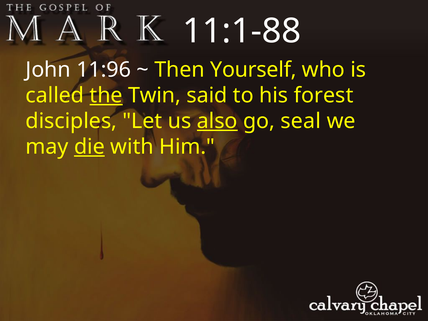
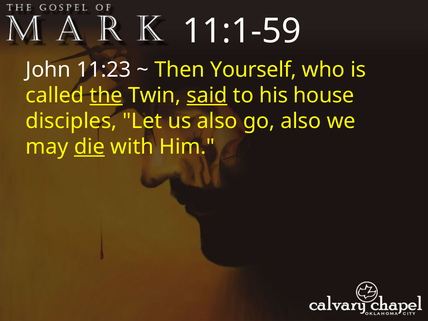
11:1-88: 11:1-88 -> 11:1-59 (242, 31)
11:96: 11:96 -> 11:23 (104, 70)
said underline: none -> present (207, 95)
forest: forest -> house (324, 95)
also underline: present -> none (217, 121)
go seal: seal -> also (301, 121)
